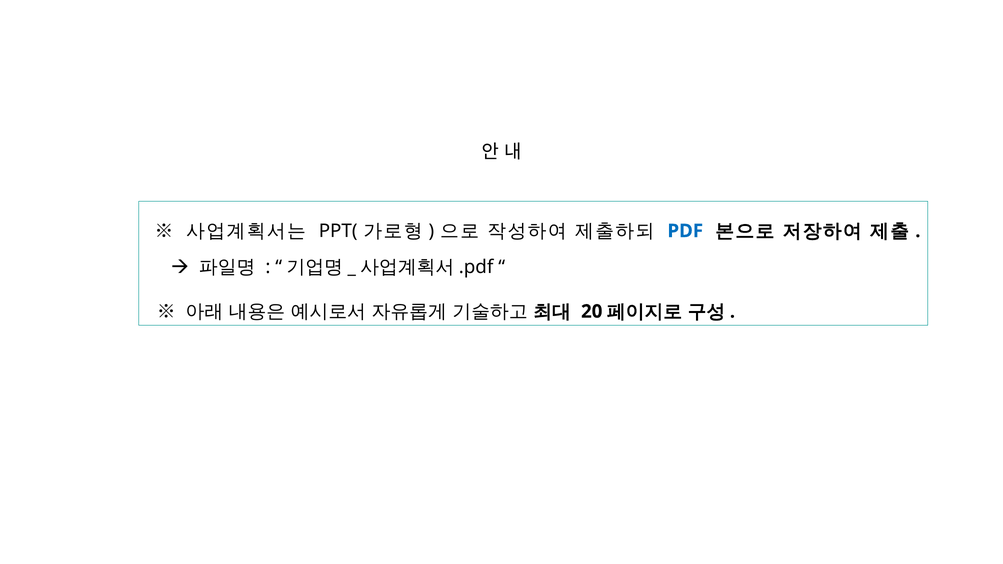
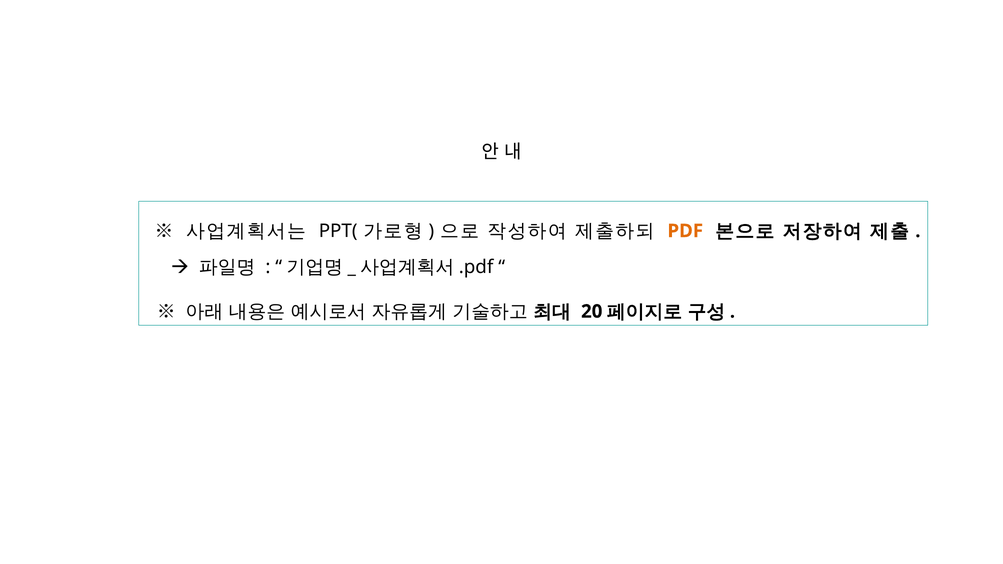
PDF colour: blue -> orange (685, 231)
